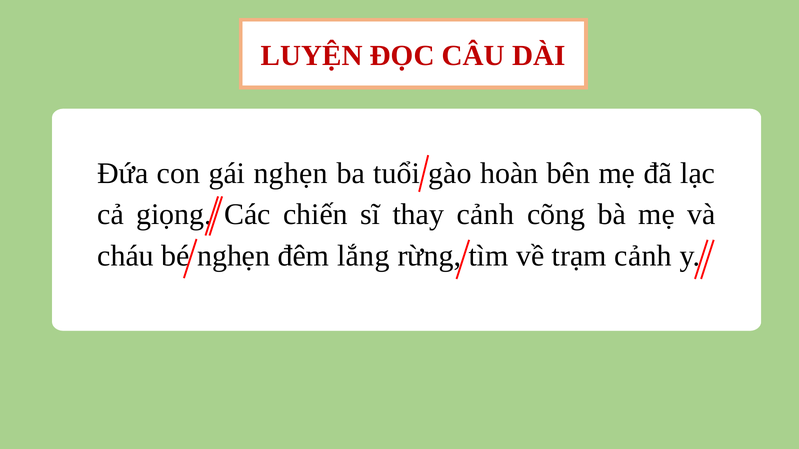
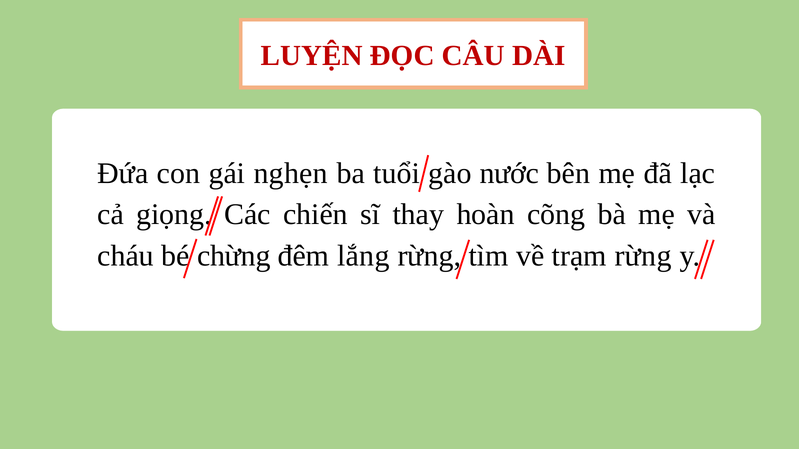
hoàn: hoàn -> nước (509, 173)
thay cảnh: cảnh -> hoàn (486, 215)
bé nghẹn: nghẹn -> chừng (234, 256)
trạm cảnh: cảnh -> rừng (643, 256)
